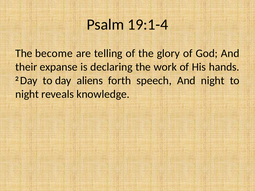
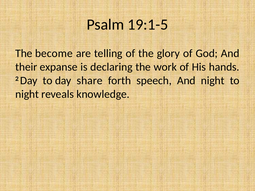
19:1-4: 19:1-4 -> 19:1-5 (148, 25)
aliens: aliens -> share (90, 81)
